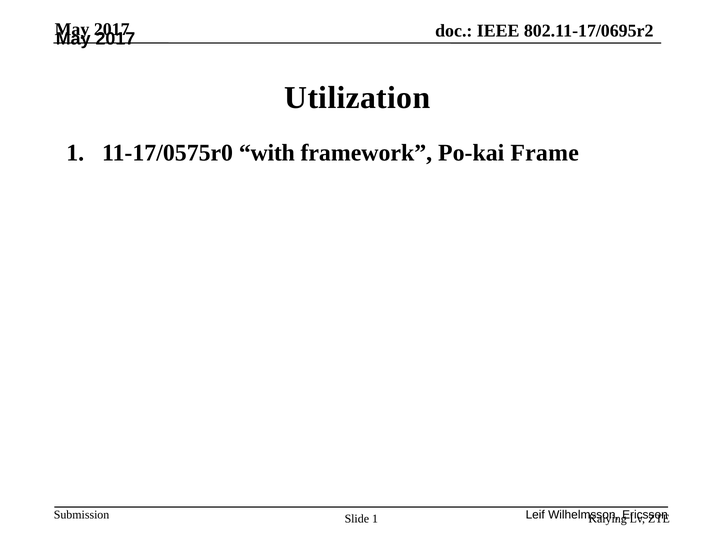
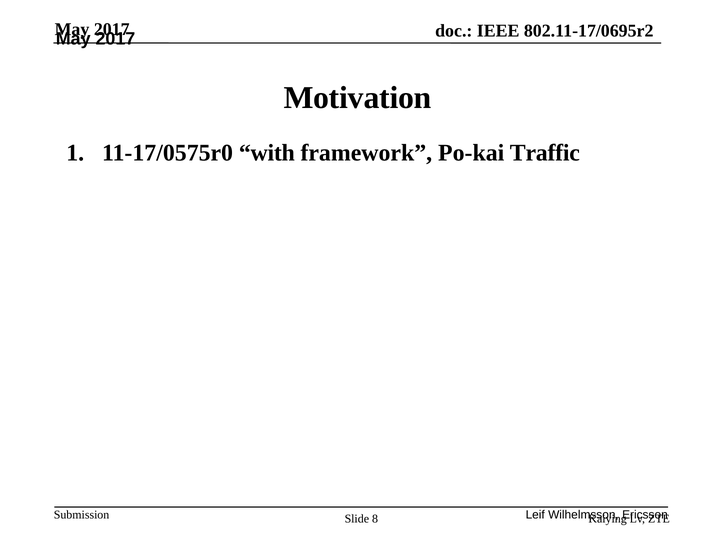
Utilization: Utilization -> Motivation (358, 98)
Frame: Frame -> Traffic (545, 153)
Slide 1: 1 -> 8 (375, 518)
